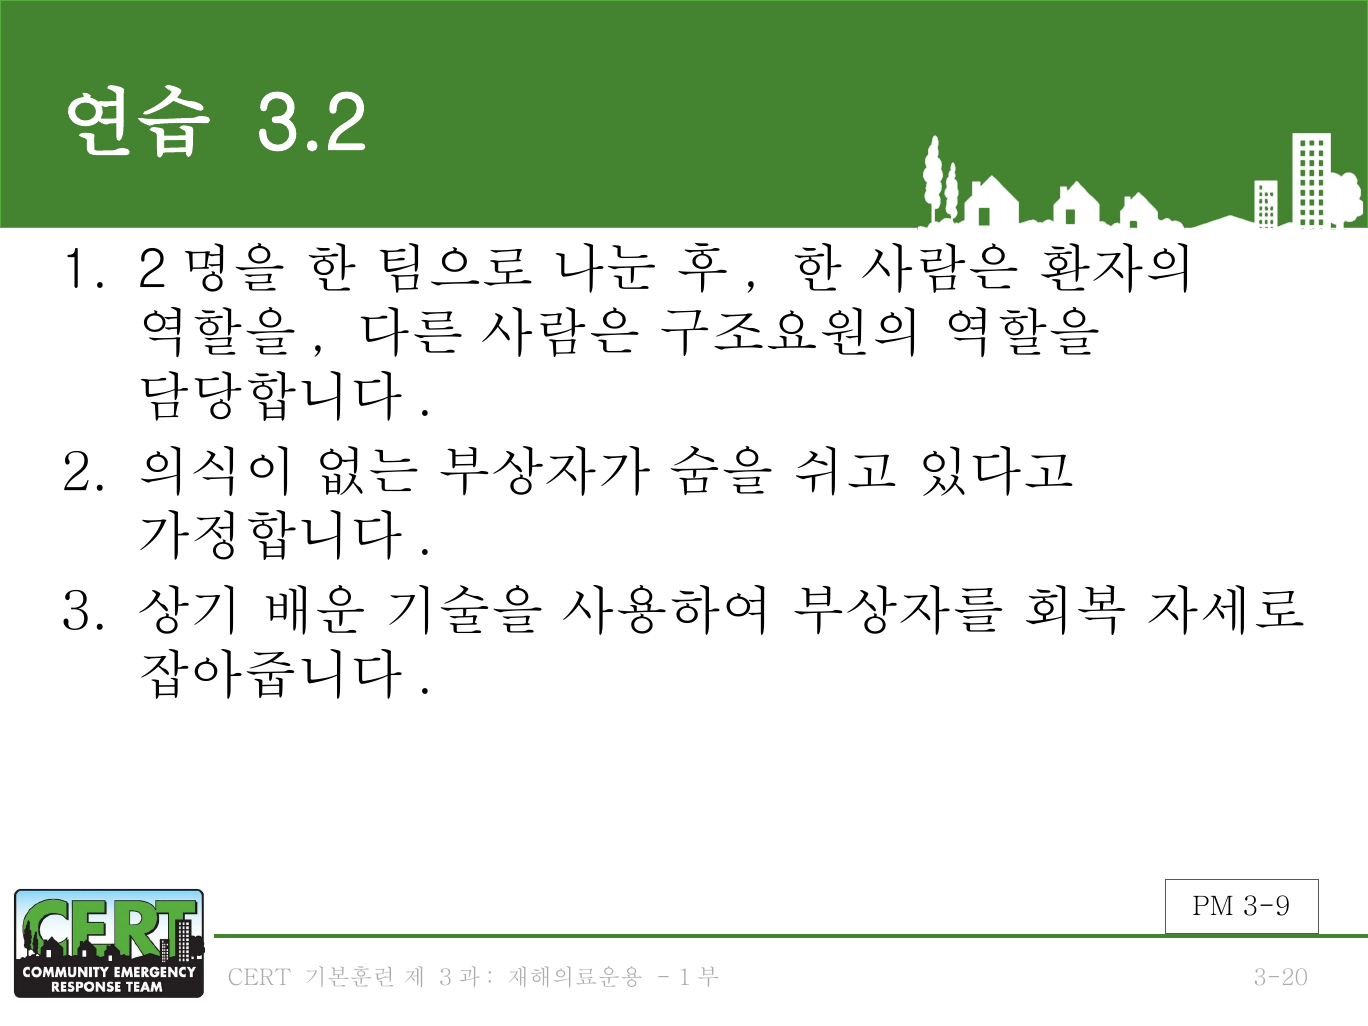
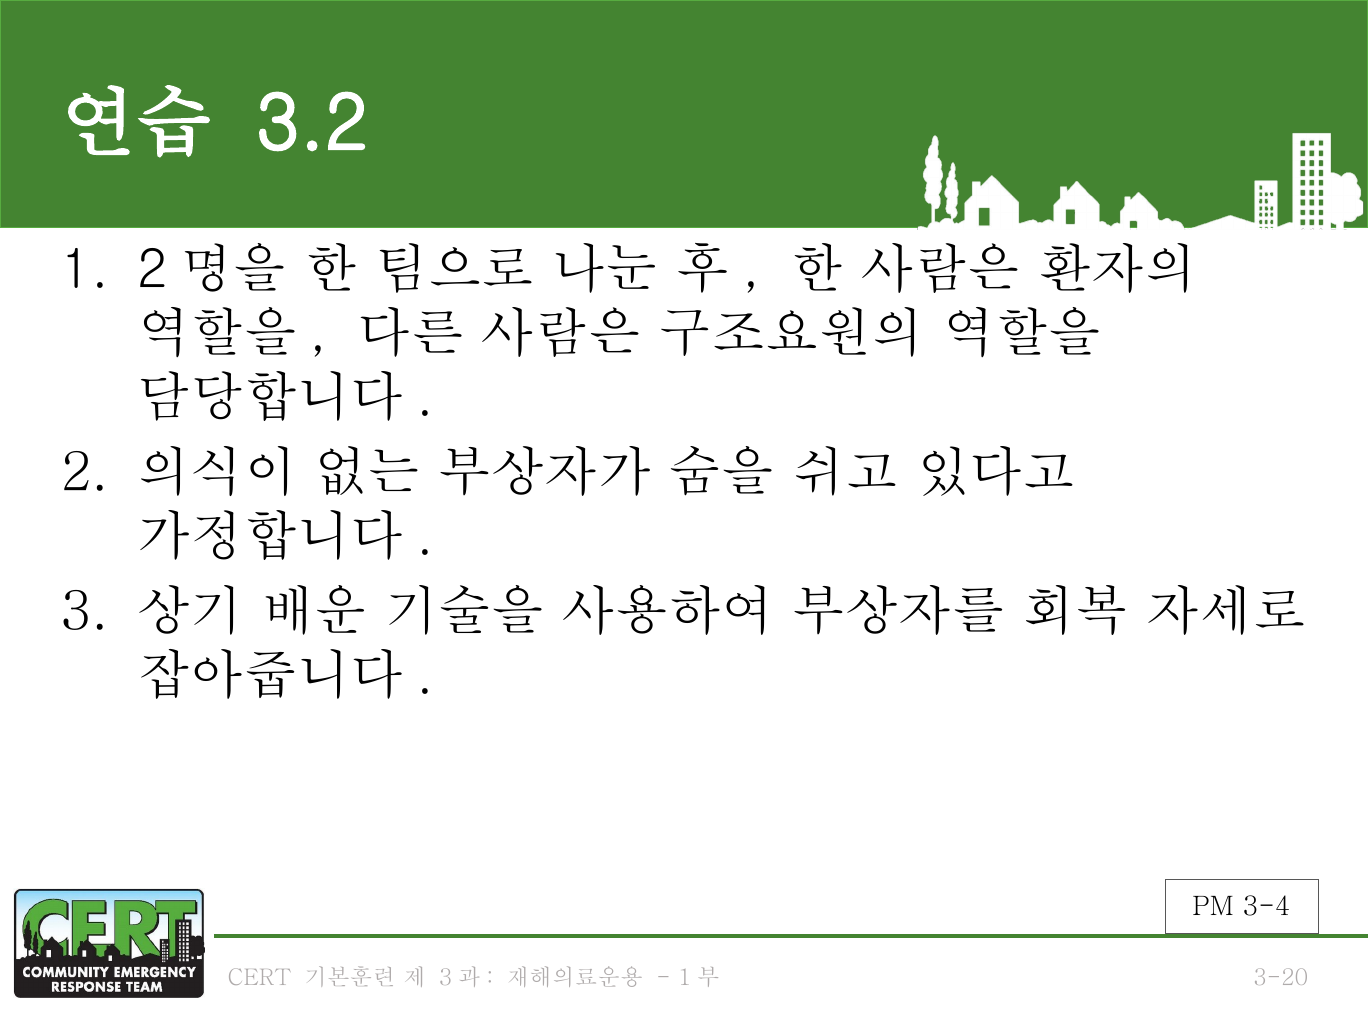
3-9: 3-9 -> 3-4 (1267, 906)
